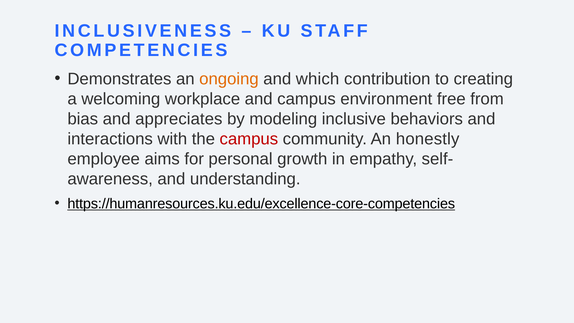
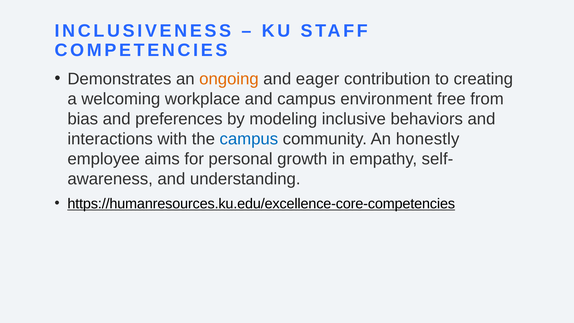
which: which -> eager (318, 79)
appreciates: appreciates -> preferences (179, 119)
campus colour: red -> blue (249, 139)
